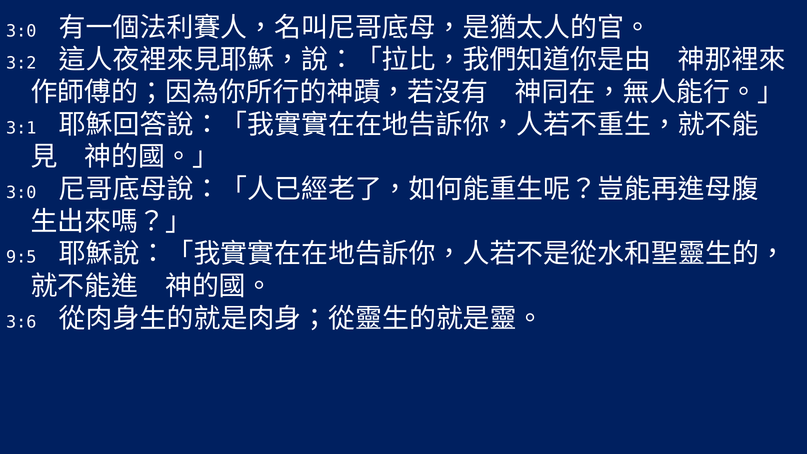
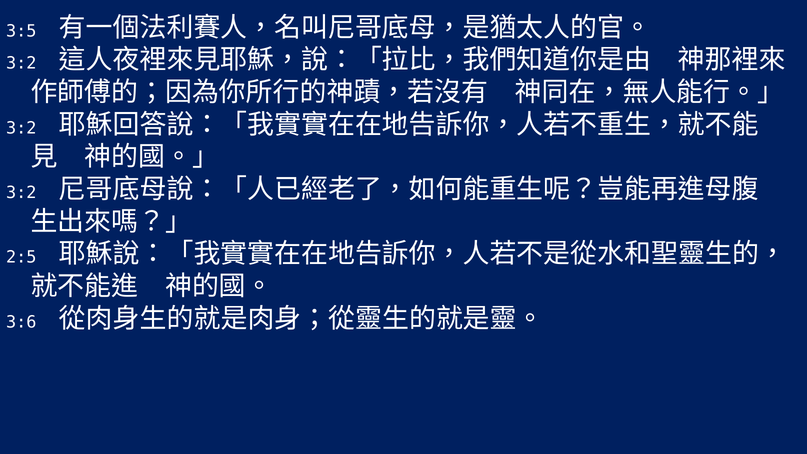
3:0: 3:0 -> 3:5 (21, 31)
3:1: 3:1 -> 3:2 (21, 128)
3:0: 3:0 -> 3:2 (21, 193)
9:5: 9:5 -> 2:5 (21, 257)
